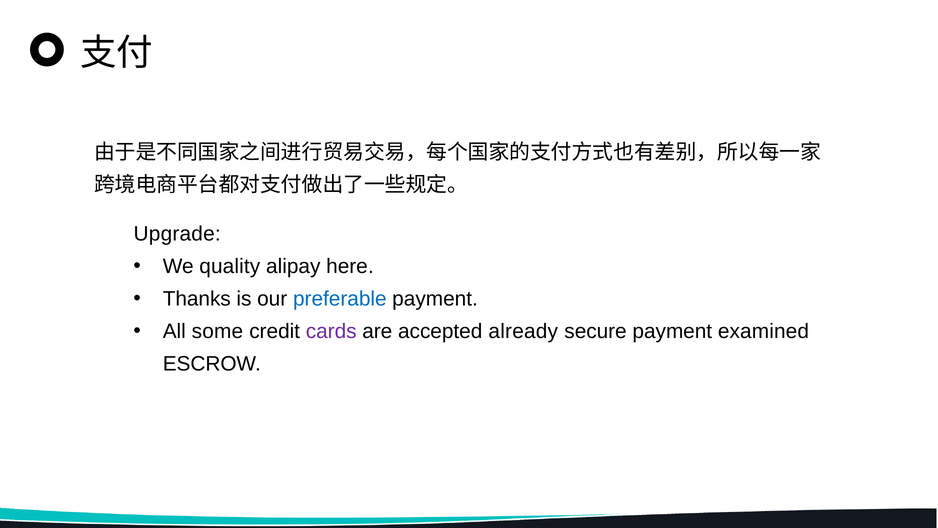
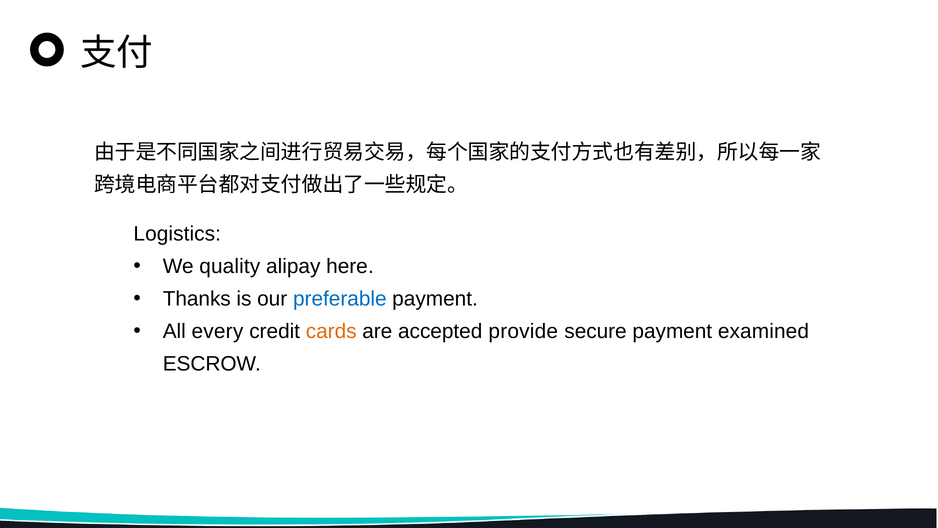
Upgrade: Upgrade -> Logistics (177, 234)
some: some -> every (217, 331)
cards colour: purple -> orange (331, 331)
already: already -> provide (523, 331)
